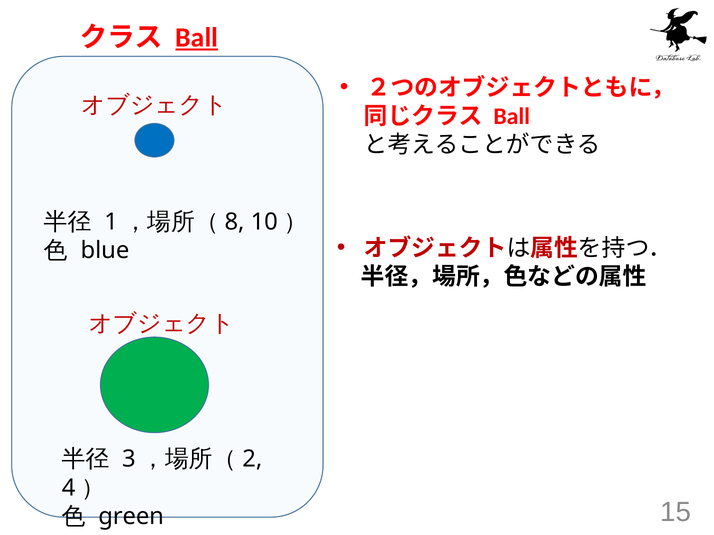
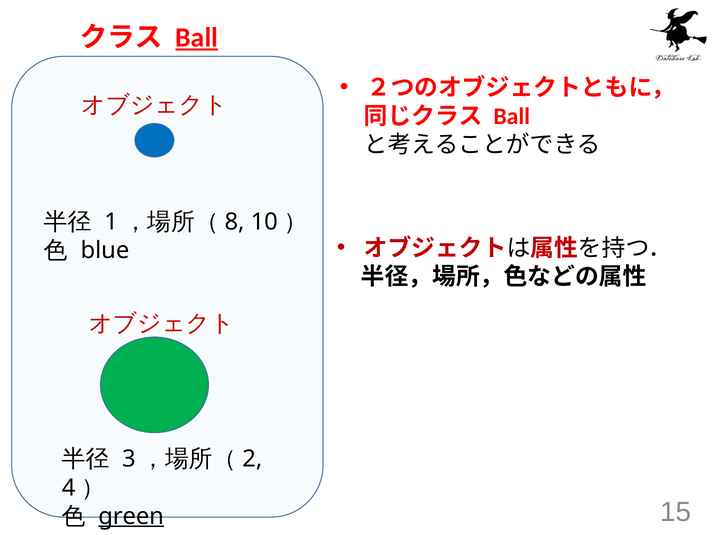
green underline: none -> present (131, 517)
